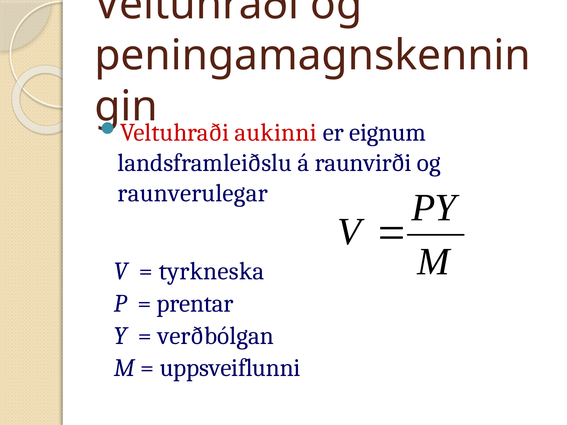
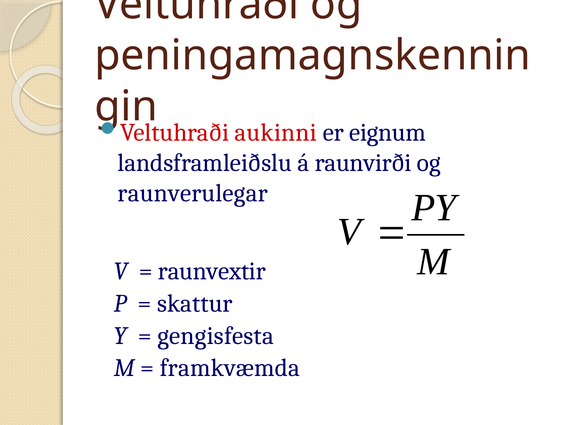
tyrkneska: tyrkneska -> raunvextir (212, 271)
prentar: prentar -> skattur (195, 304)
verðbólgan: verðbólgan -> gengisfesta (216, 336)
uppsveiflunni: uppsveiflunni -> framkvæmda (230, 368)
